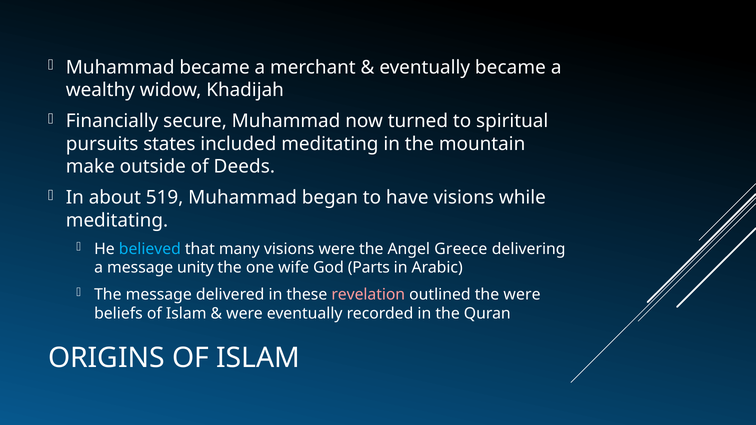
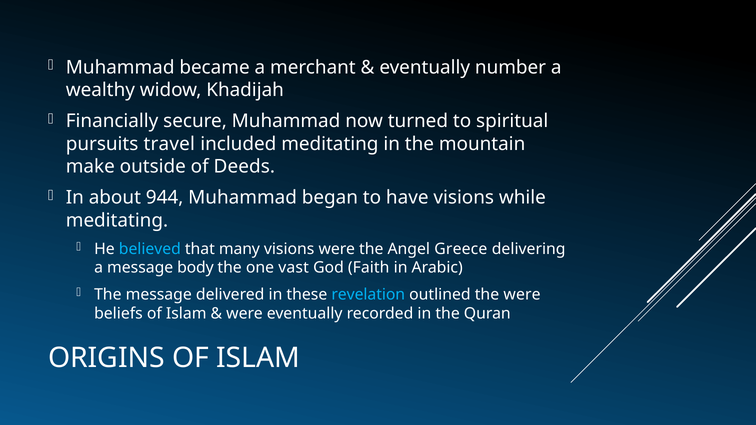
eventually became: became -> number (511, 67)
states: states -> travel (169, 144)
519: 519 -> 944 (165, 198)
unity: unity -> body (195, 268)
wife: wife -> vast (294, 268)
Parts: Parts -> Faith (369, 268)
revelation colour: pink -> light blue (368, 295)
